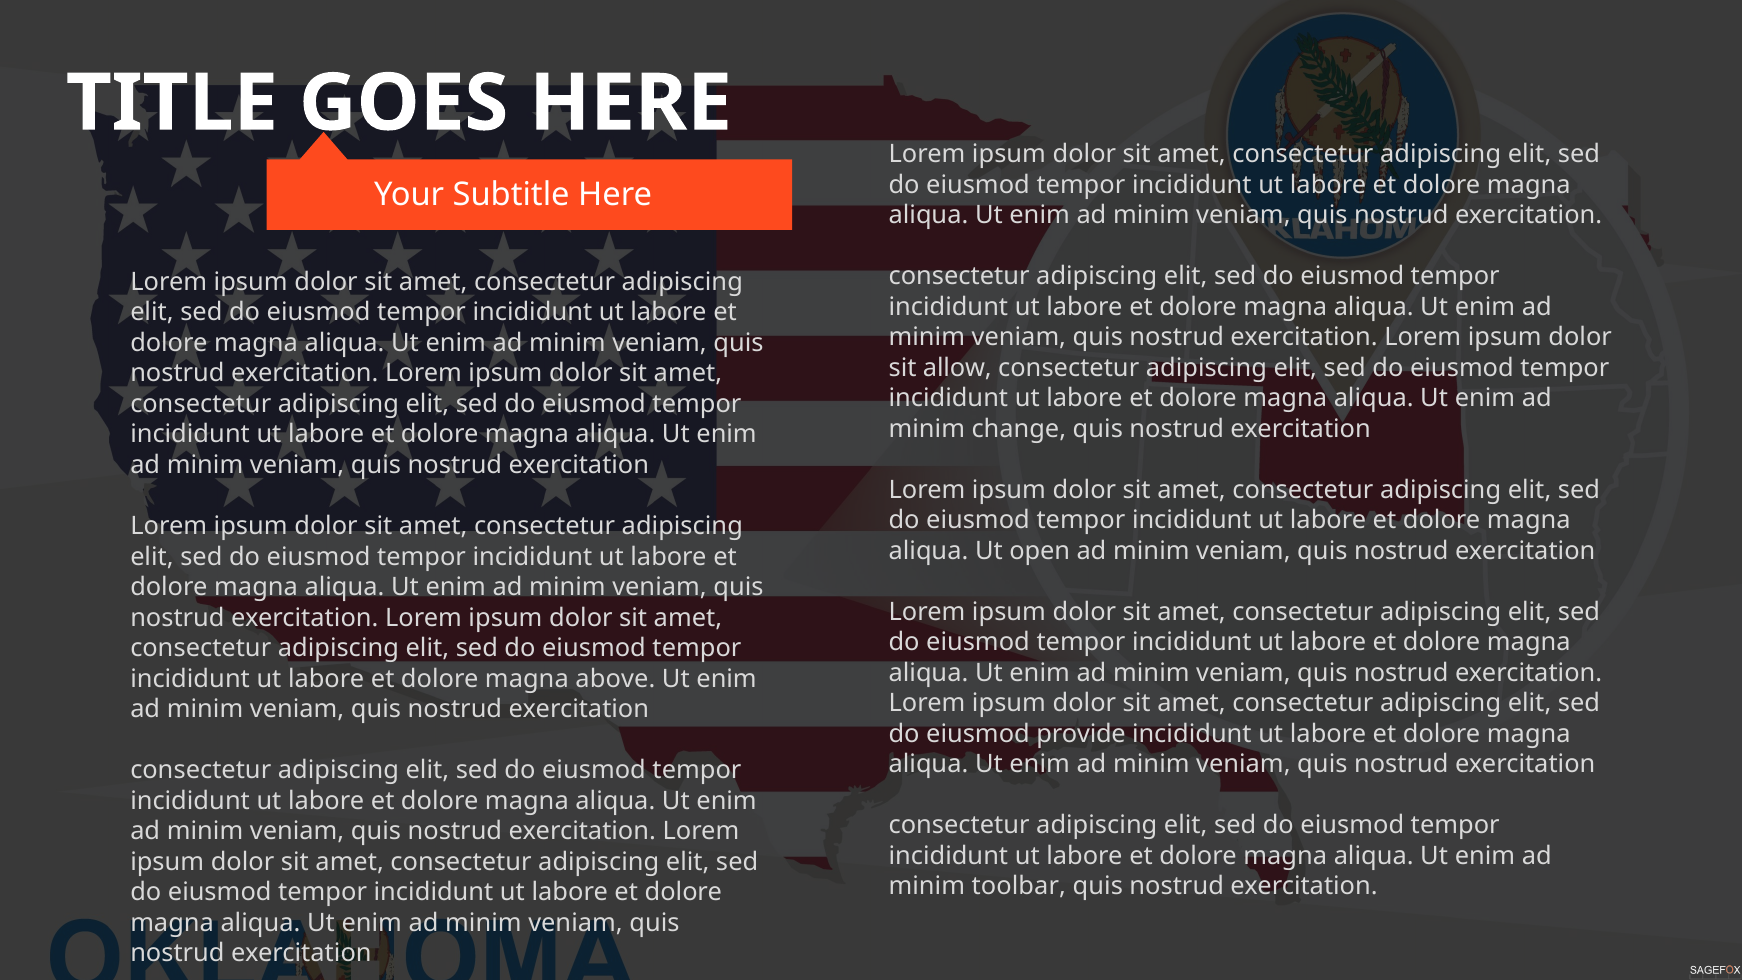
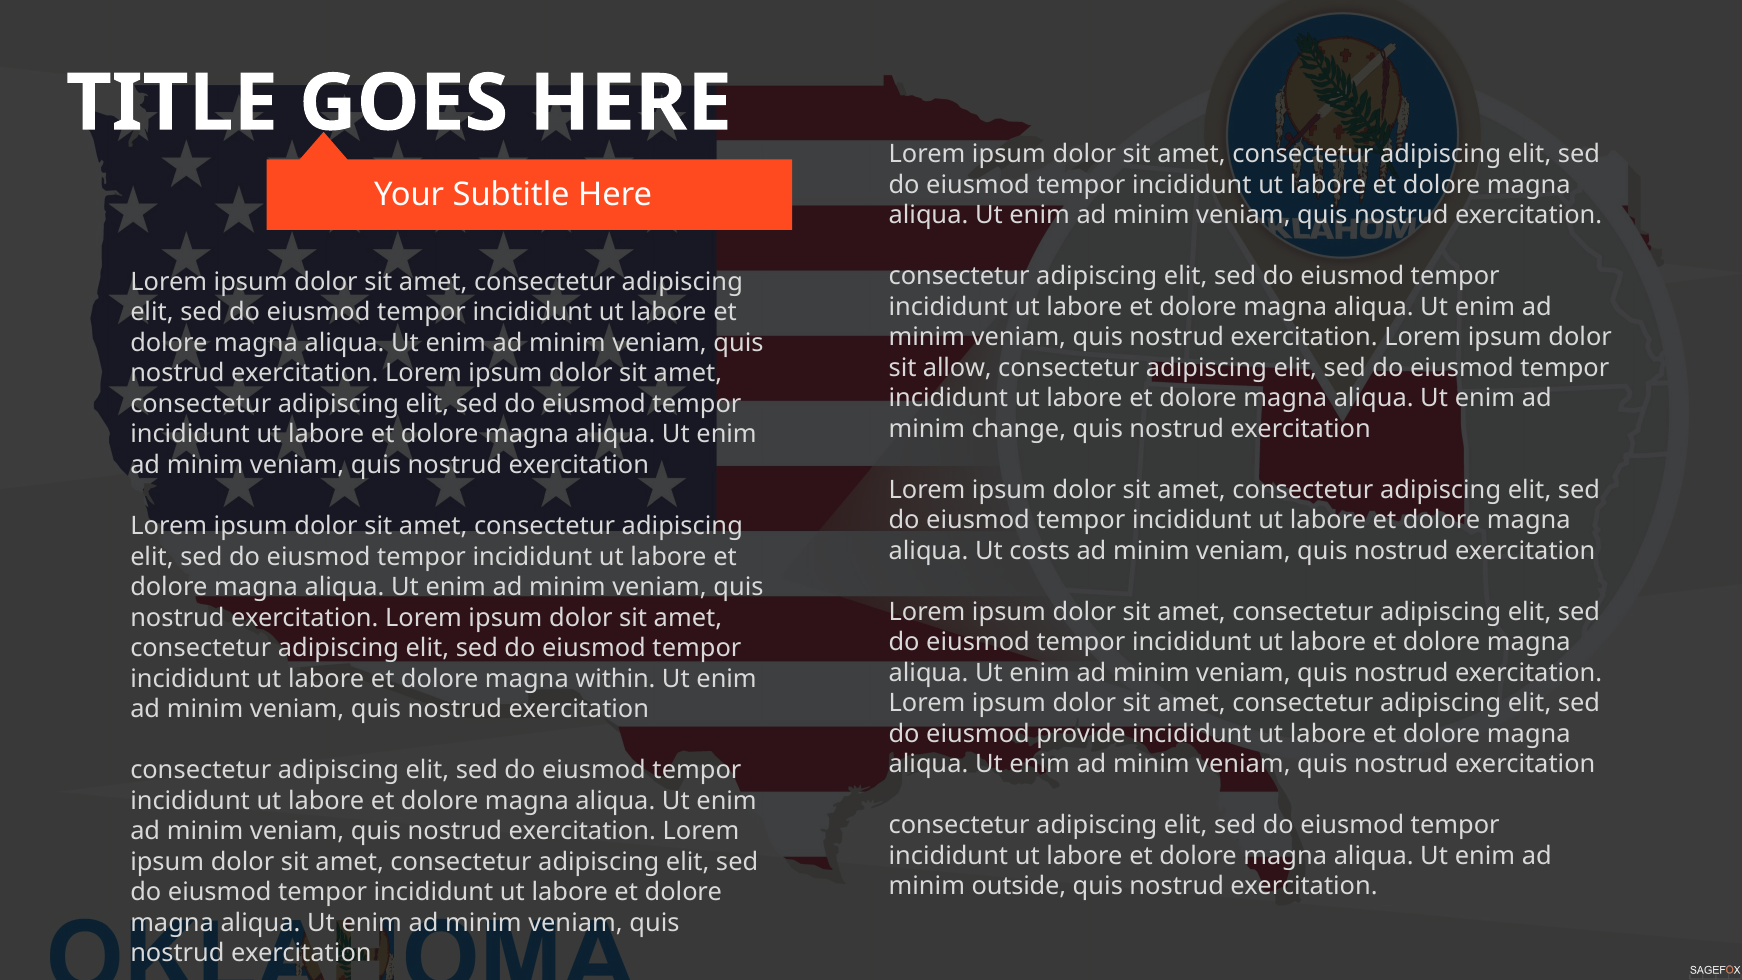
open: open -> costs (1040, 551)
above: above -> within (615, 679)
toolbar: toolbar -> outside (1019, 886)
